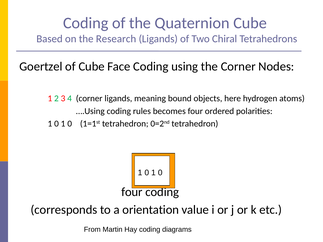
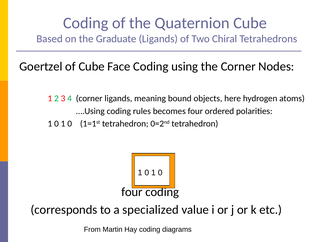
Research: Research -> Graduate (116, 39)
orientation: orientation -> specialized (151, 210)
